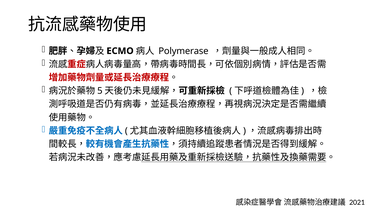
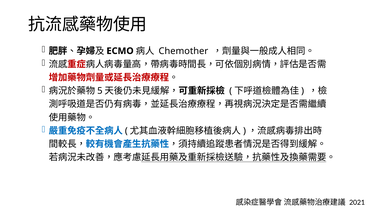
Polymerase: Polymerase -> Chemother (183, 51)
